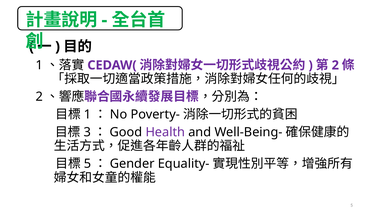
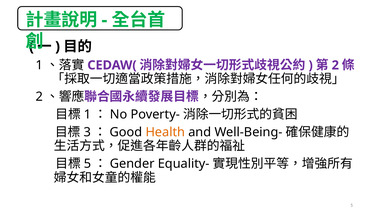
Health colour: purple -> orange (165, 132)
